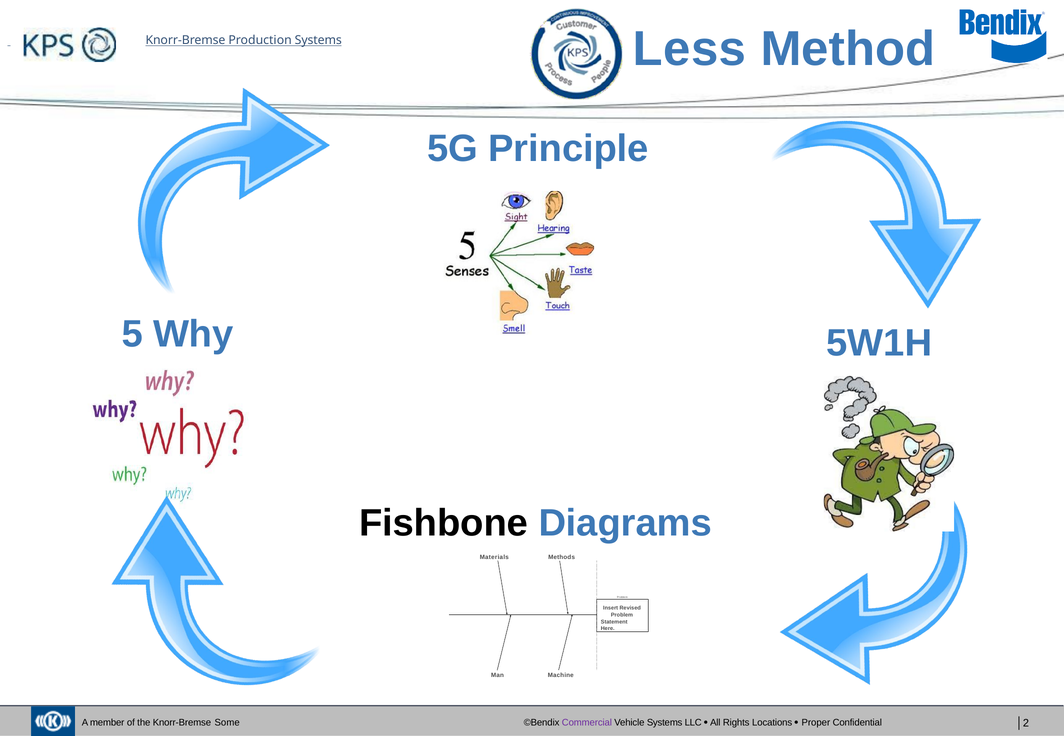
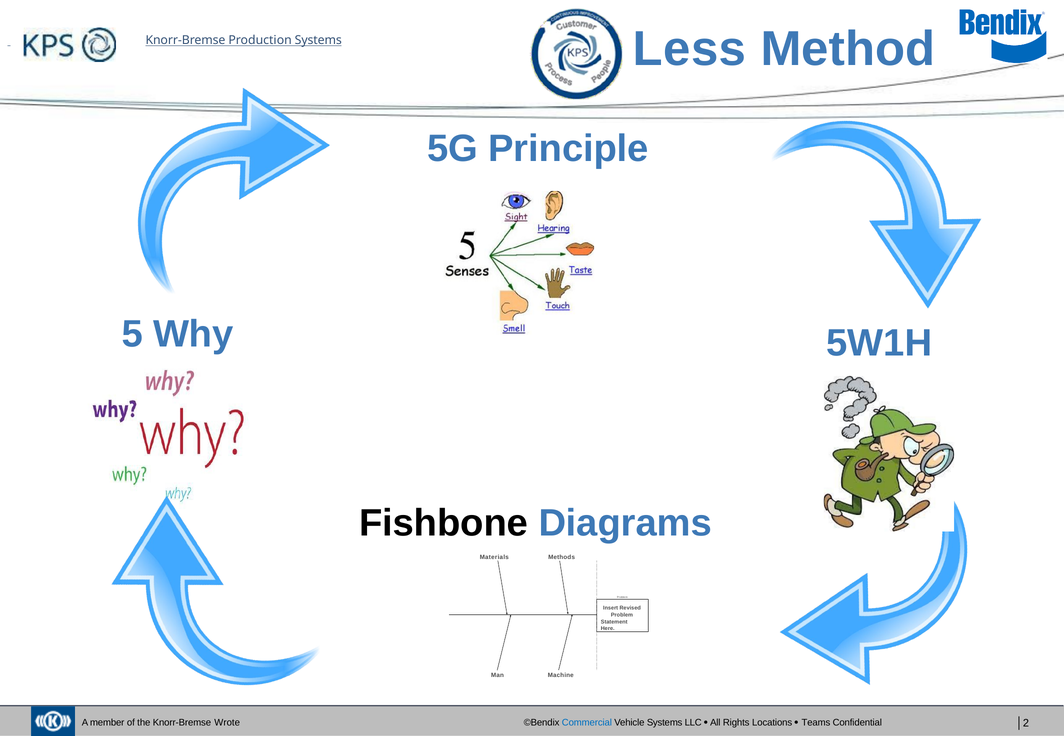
Some: Some -> Wrote (227, 723)
Commercial colour: purple -> blue (587, 723)
Proper: Proper -> Teams (816, 723)
